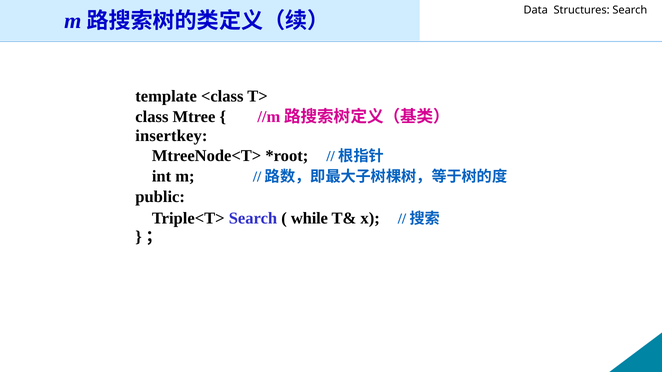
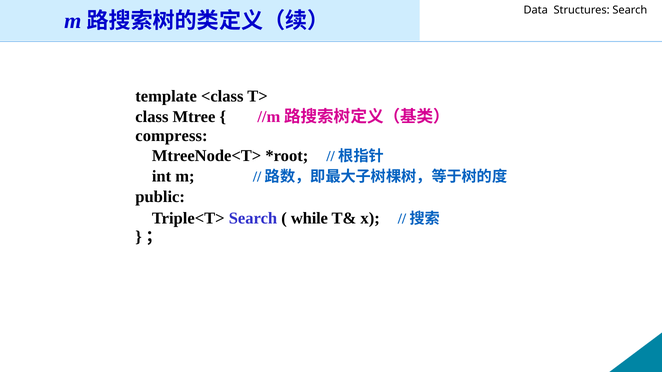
insertkey: insertkey -> compress (171, 136)
